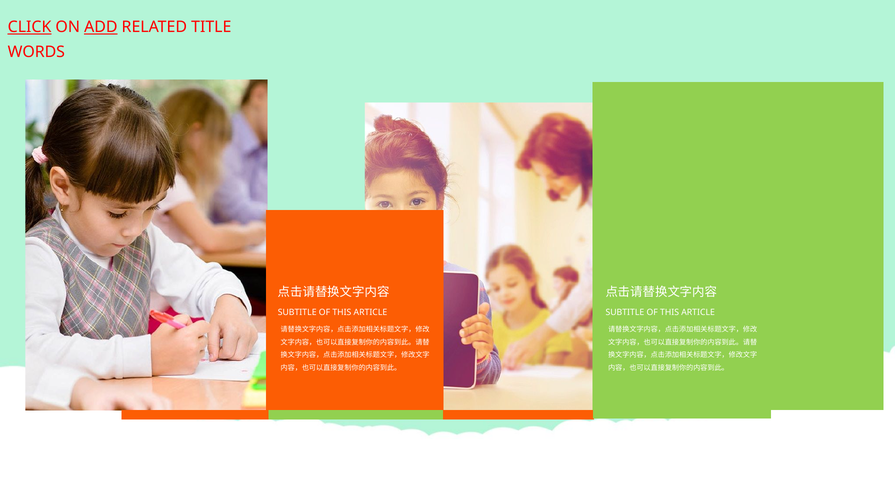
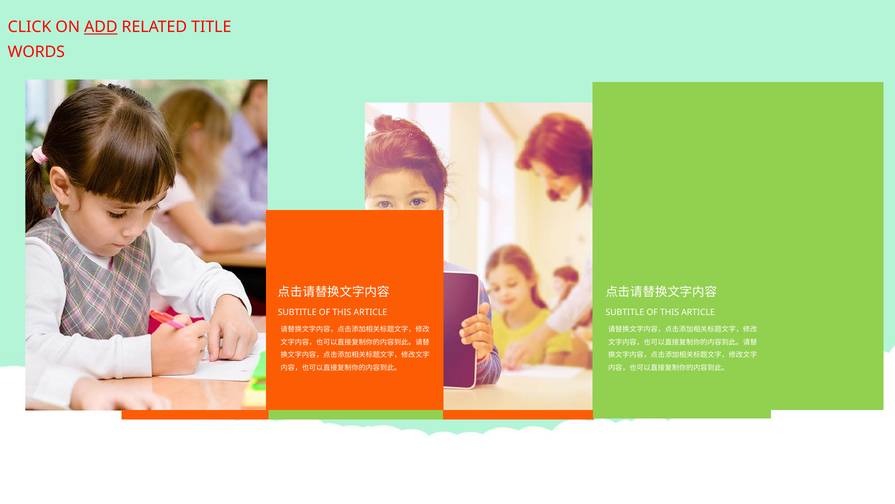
CLICK underline: present -> none (30, 27)
